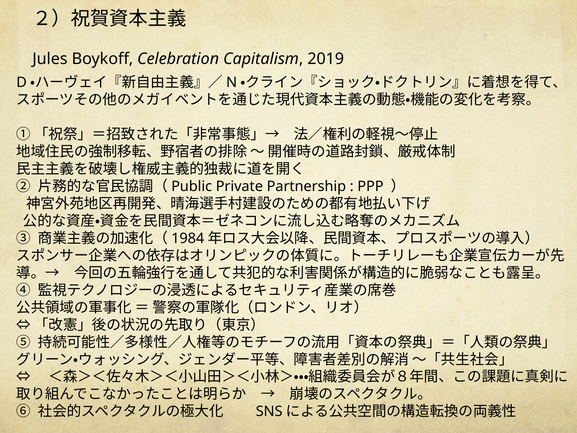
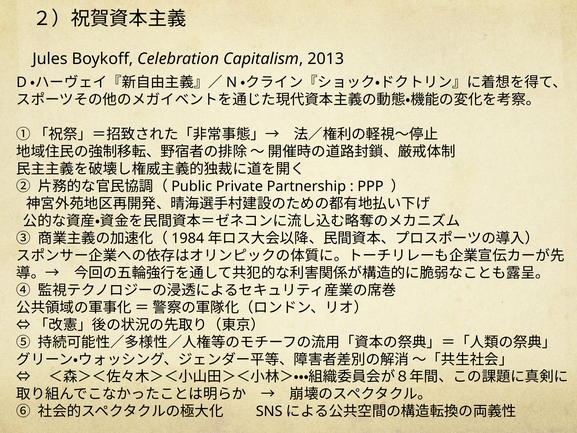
2019: 2019 -> 2013 (326, 59)
